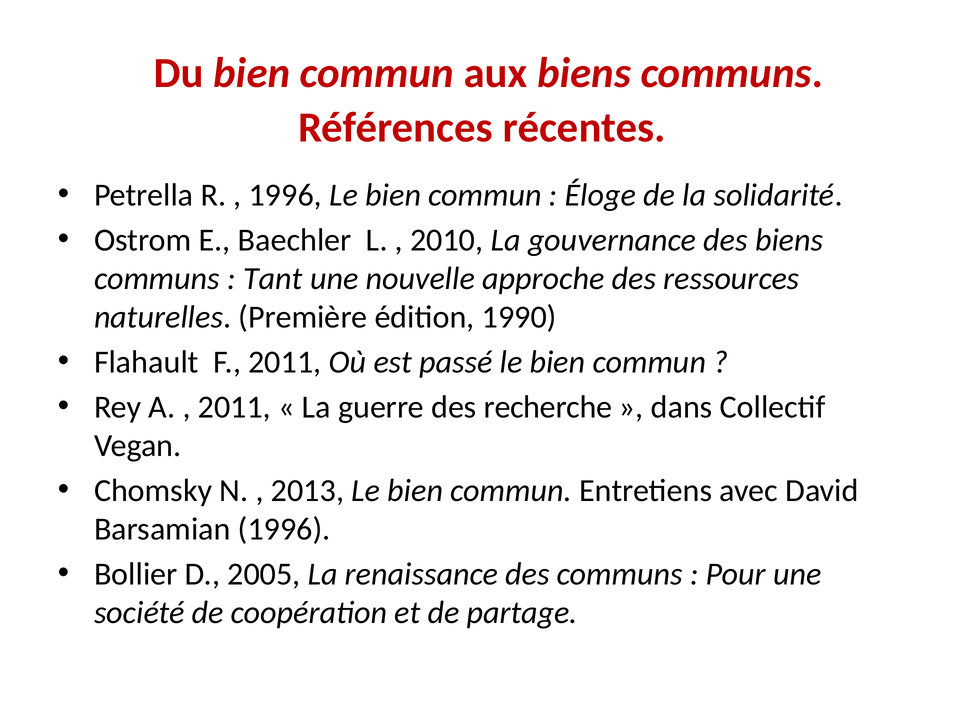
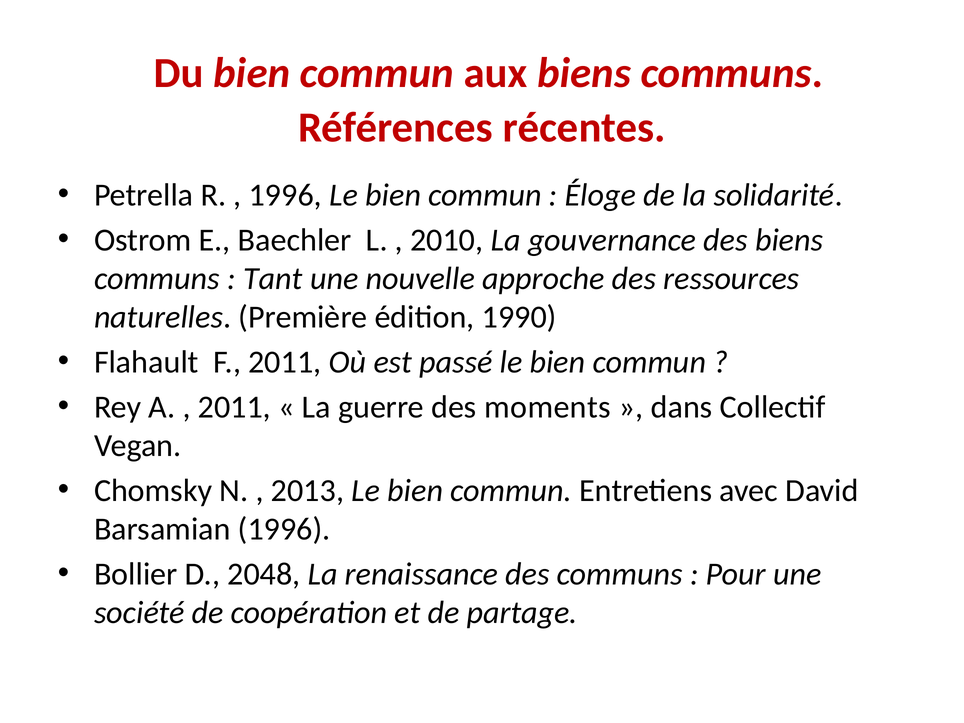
recherche: recherche -> moments (548, 407)
2005: 2005 -> 2048 (264, 574)
